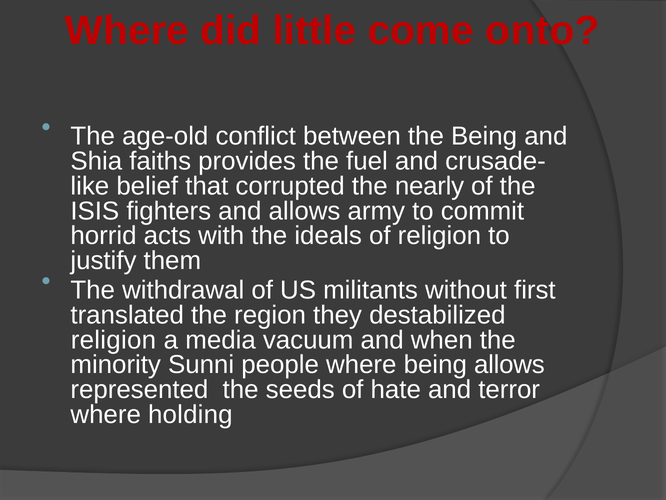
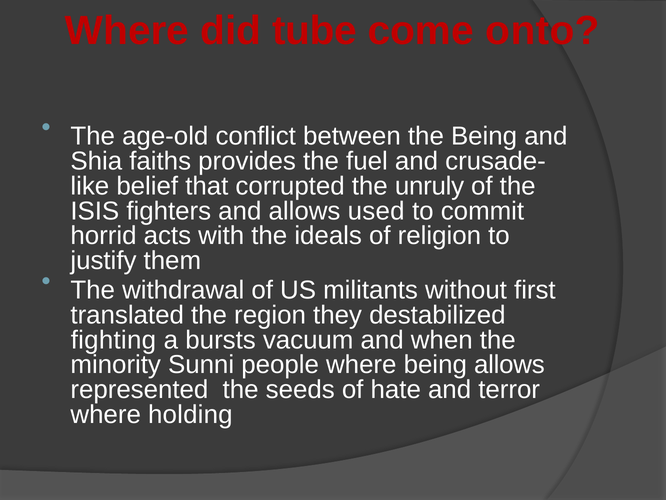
little: little -> tube (315, 31)
nearly: nearly -> unruly (430, 186)
army: army -> used (376, 211)
religion: religion -> fighting (113, 340)
media: media -> bursts (221, 340)
